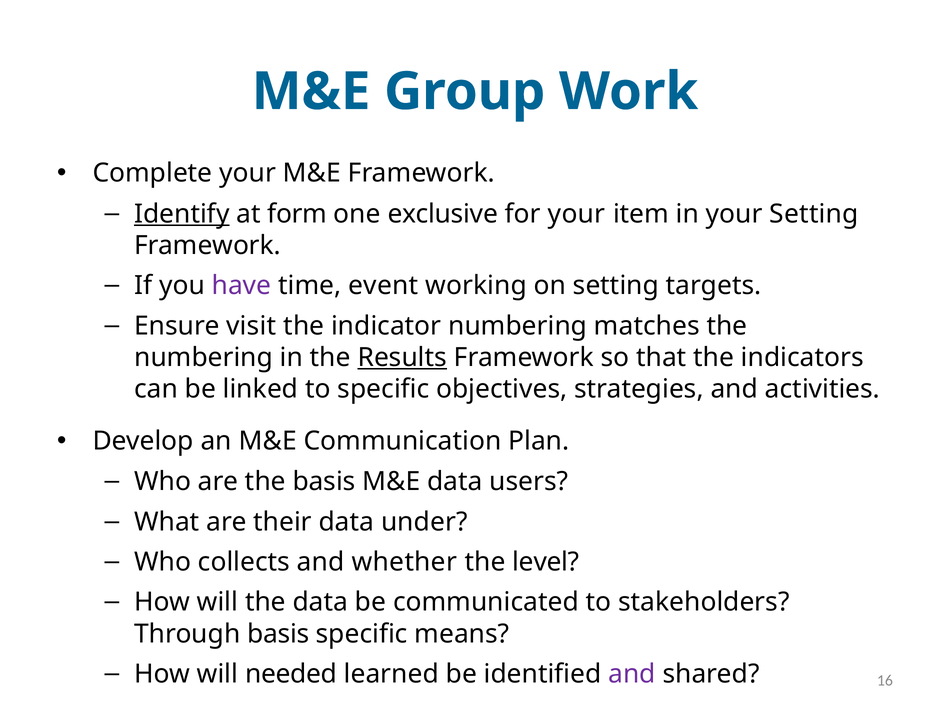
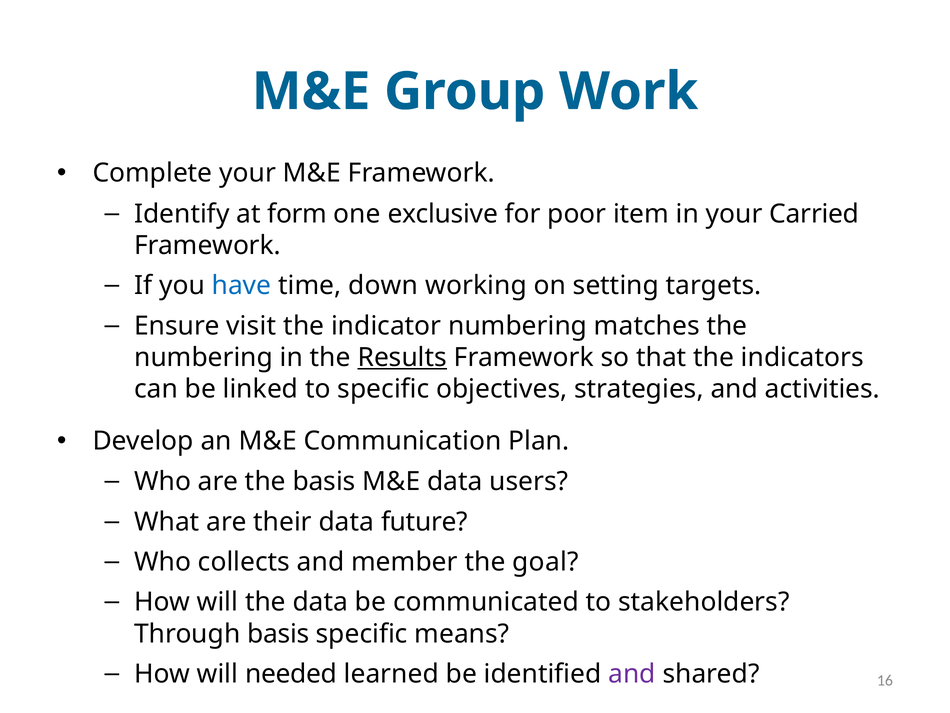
Identify underline: present -> none (182, 214)
for your: your -> poor (577, 214)
your Setting: Setting -> Carried (814, 214)
have colour: purple -> blue (242, 285)
event: event -> down (383, 285)
under: under -> future (424, 521)
whether: whether -> member (404, 562)
level: level -> goal (546, 562)
